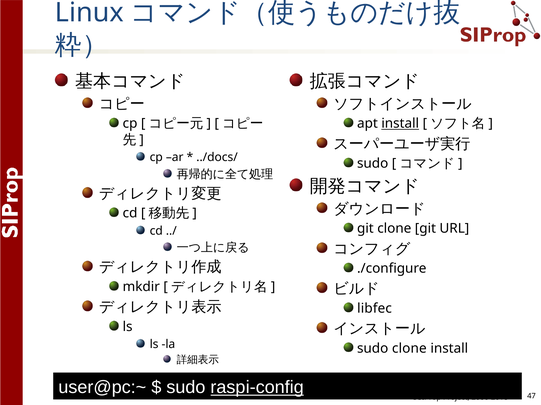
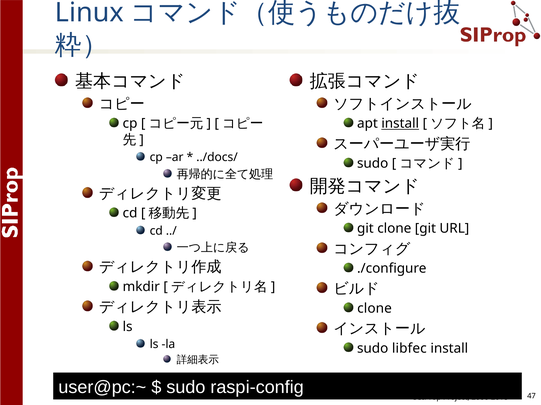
libfec: libfec -> clone (375, 309)
sudo clone: clone -> libfec (409, 349)
raspi-config underline: present -> none (257, 388)
